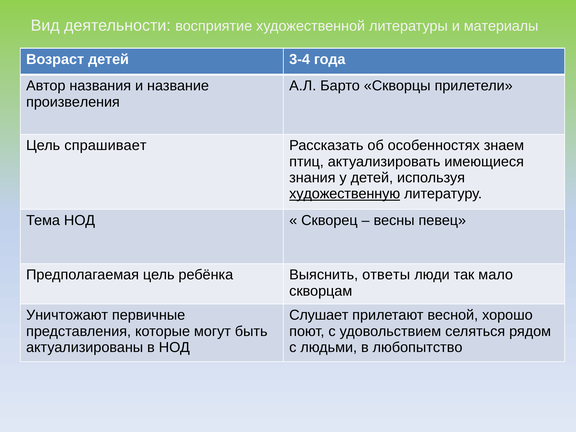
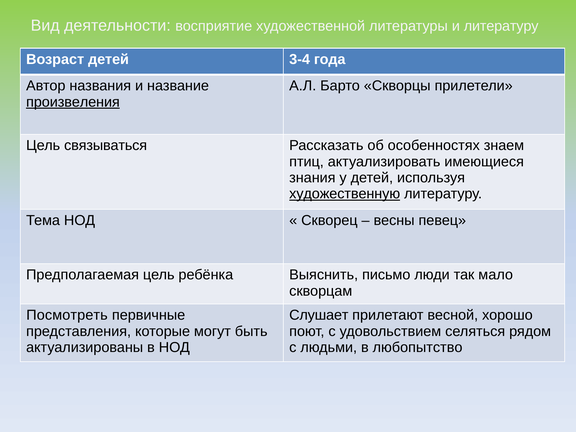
и материалы: материалы -> литературу (501, 26)
произвеления underline: none -> present (73, 102)
спрашивает: спрашивает -> связываться (106, 146)
ответы: ответы -> письмо (386, 275)
Уничтожают: Уничтожают -> Посмотреть (67, 315)
